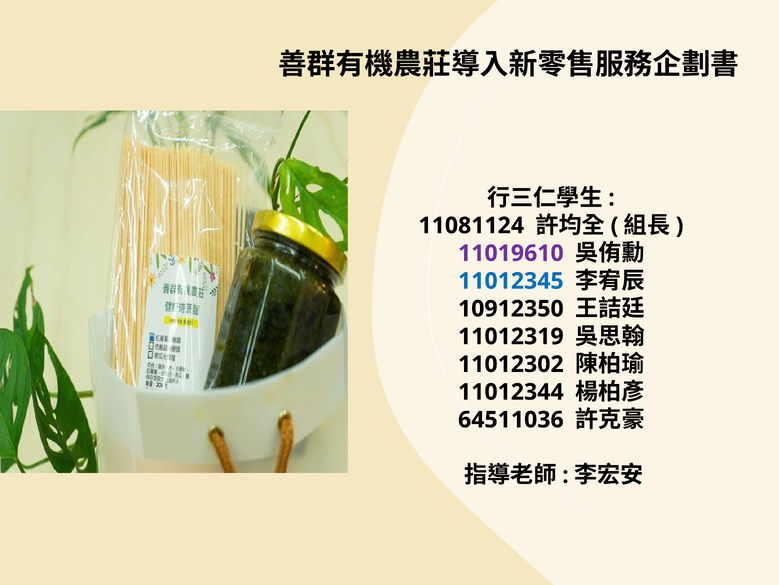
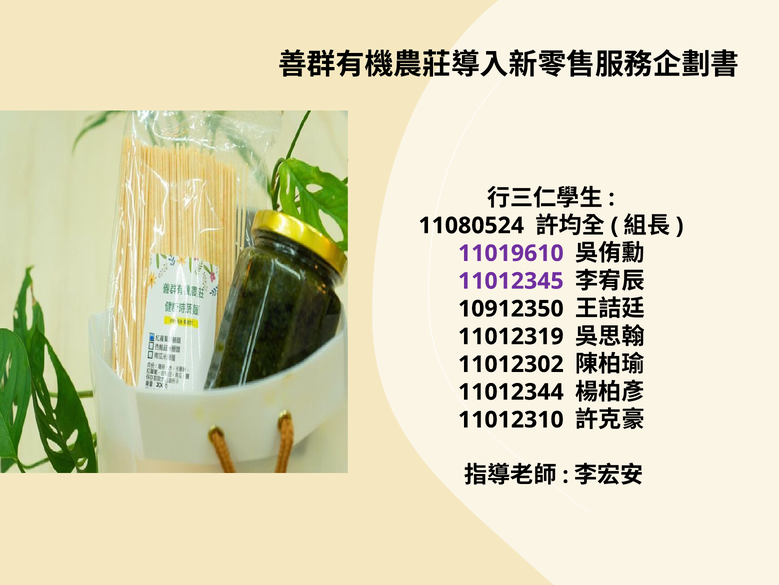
11081124: 11081124 -> 11080524 (471, 225)
11012345 colour: blue -> purple (511, 281)
64511036: 64511036 -> 11012310 (511, 419)
